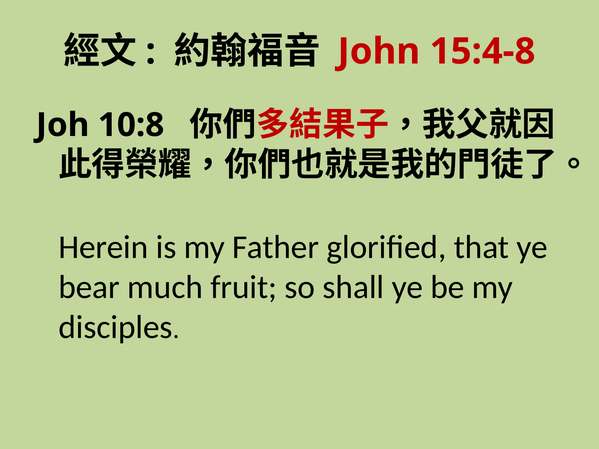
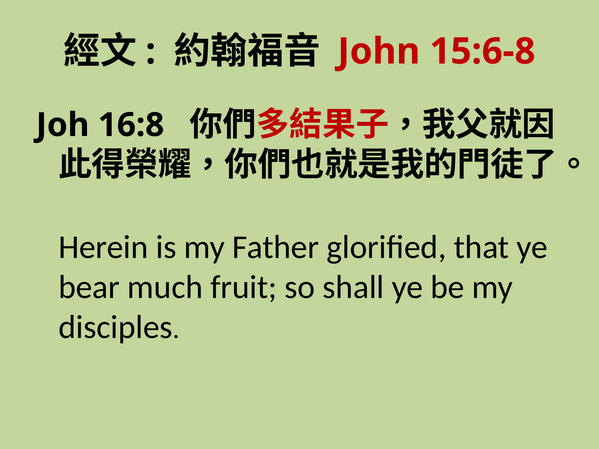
15:4-8: 15:4-8 -> 15:6-8 (483, 51)
10:8: 10:8 -> 16:8 (131, 125)
